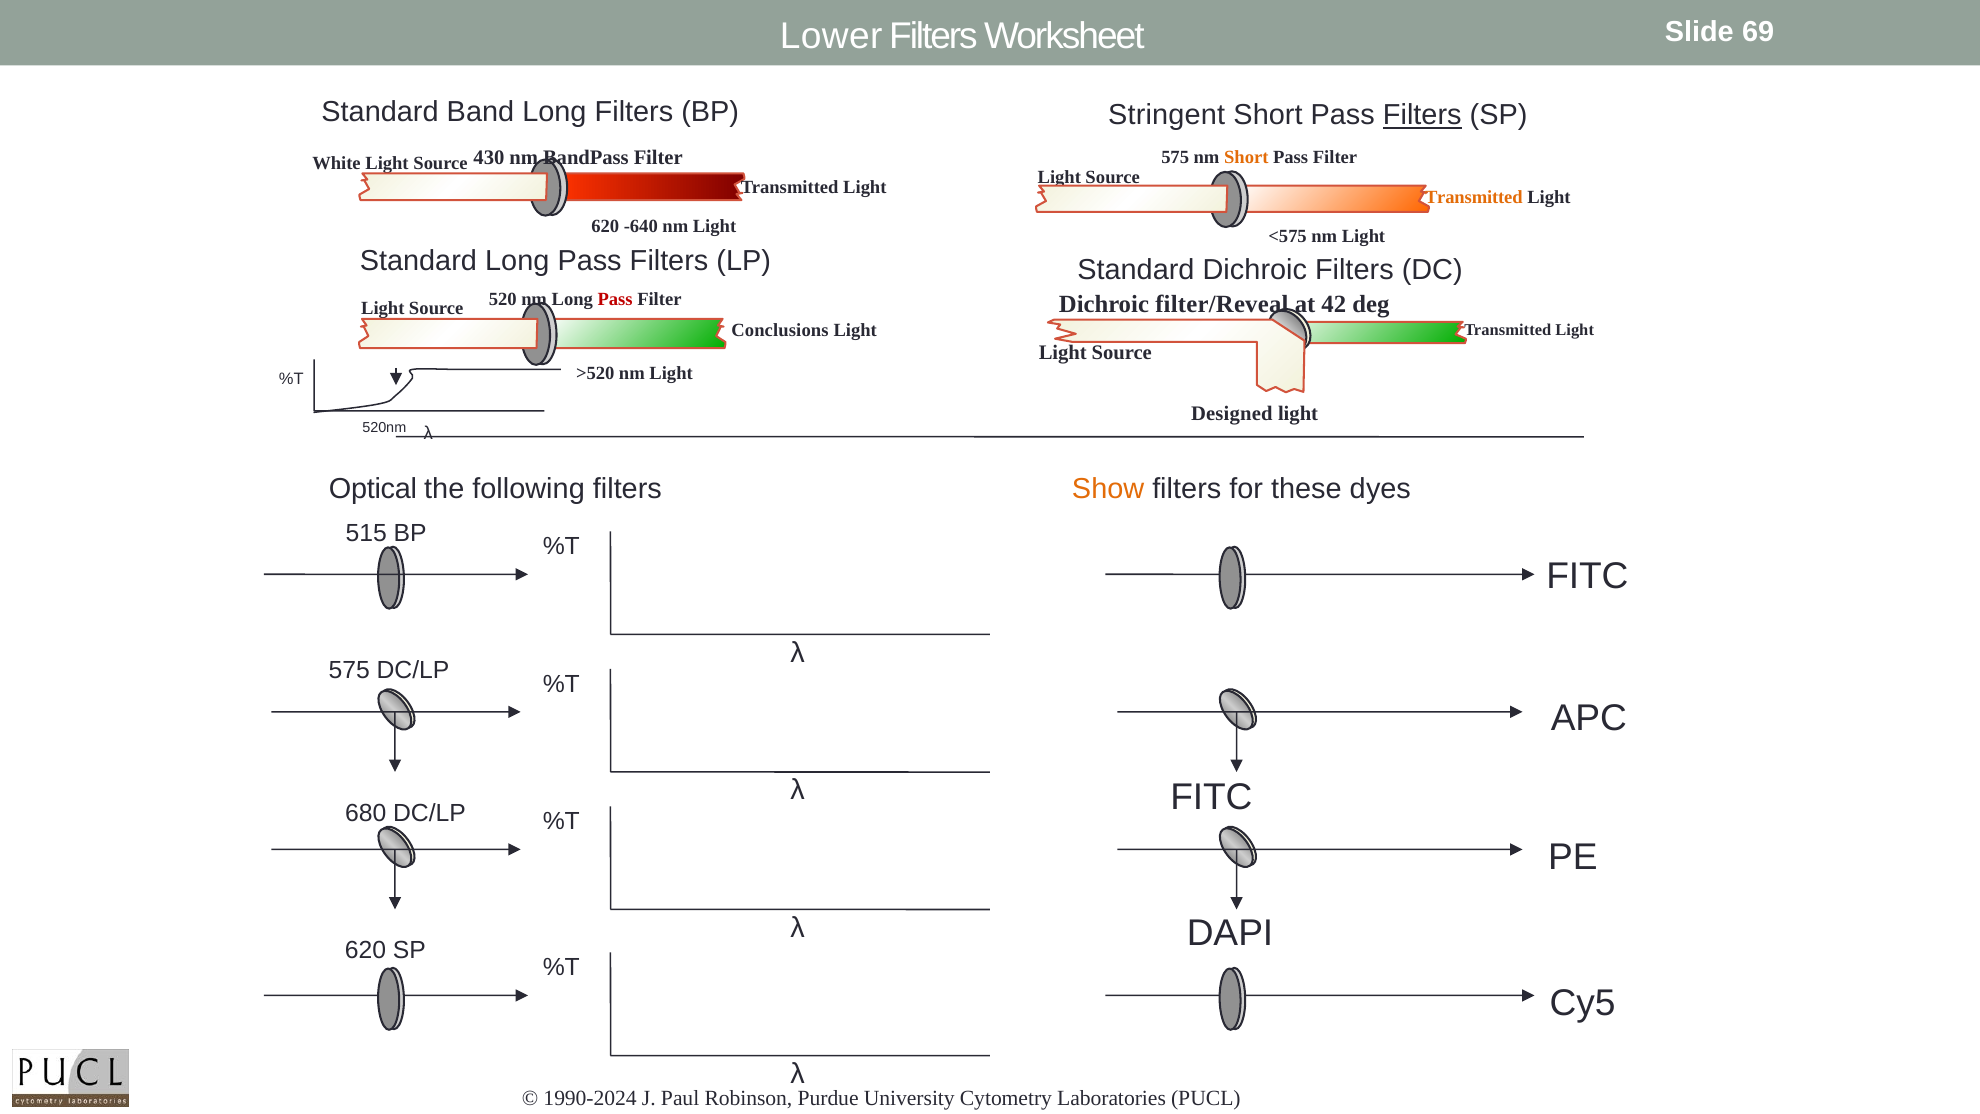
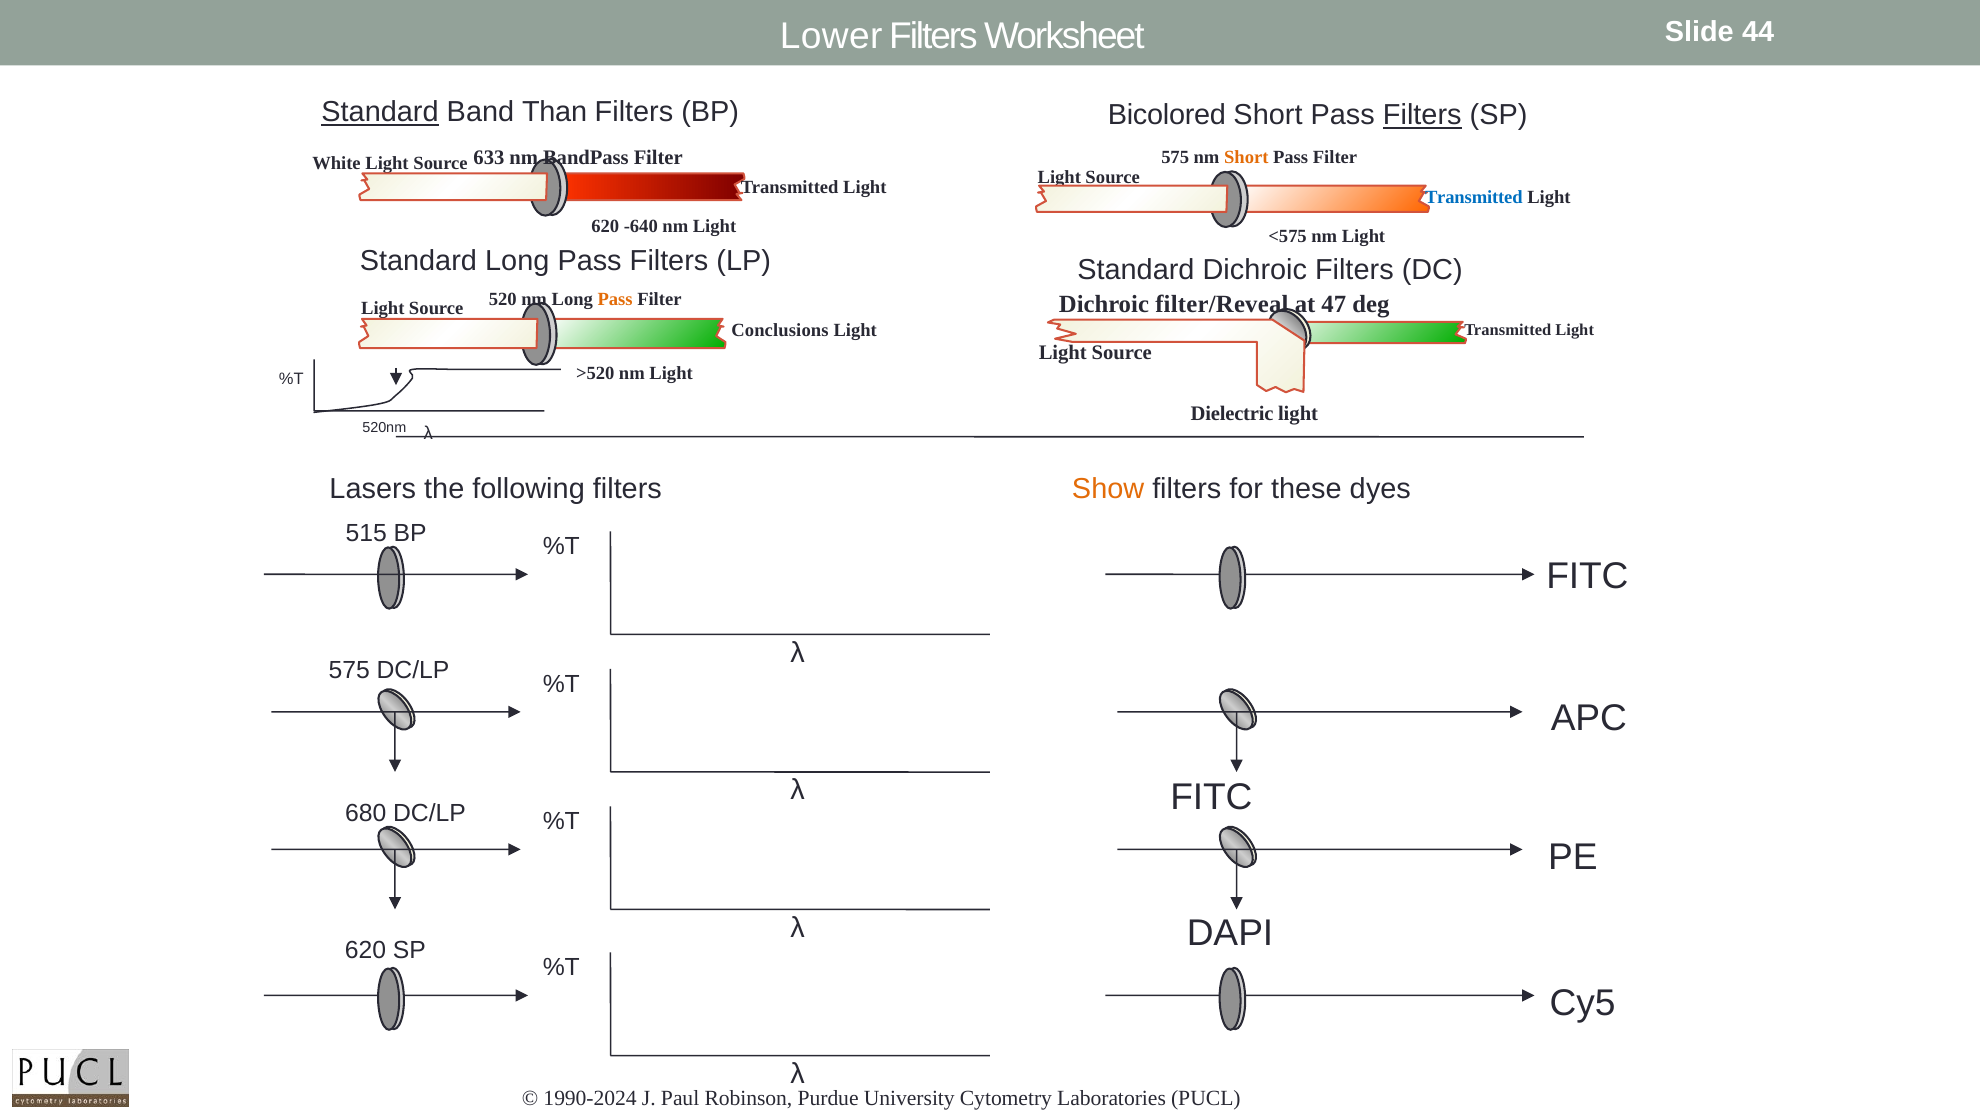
69: 69 -> 44 (1758, 32)
Standard underline: none -> present (380, 112)
Band Long: Long -> Than (555, 112)
Stringent: Stringent -> Bicolored (1167, 115)
430: 430 -> 633 (489, 157)
Transmitted colour: orange -> blue (1474, 197)
42: 42 -> 47 (1334, 304)
Pass colour: red -> orange (615, 299)
Designed: Designed -> Dielectric (1232, 413)
Optical: Optical -> Lasers (373, 489)
